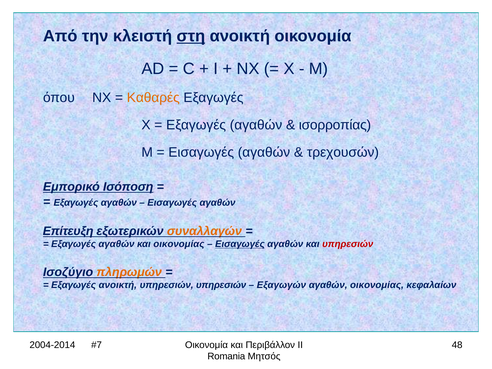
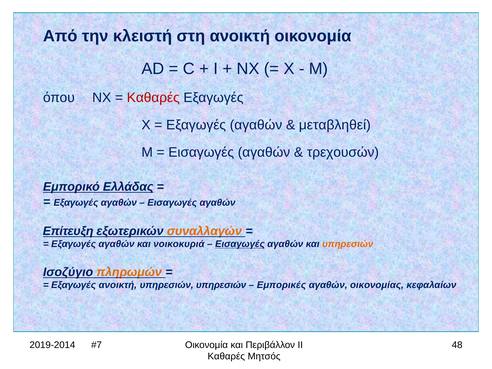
στη underline: present -> none (191, 36)
Καθαρές colour: orange -> red (153, 98)
ισορροπίας: ισορροπίας -> μεταβληθεί (335, 125)
Ισόποση: Ισόποση -> Ελλάδας (128, 187)
και οικονομίας: οικονομίας -> νοικοκυριά (179, 244)
υπηρεσιών colour: red -> orange (348, 244)
Εξαγωγών: Εξαγωγών -> Εμπορικές (281, 285)
2004-2014: 2004-2014 -> 2019-2014 (52, 345)
Romania: Romania -> Καθαρές (226, 356)
